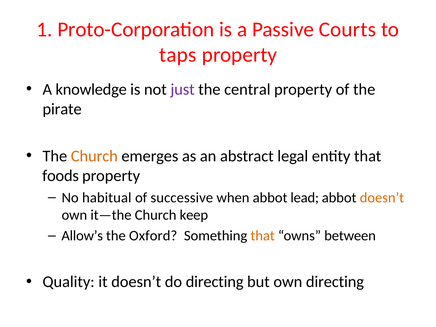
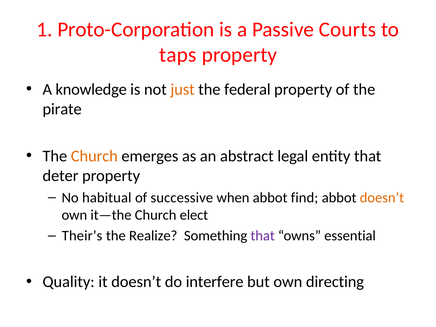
just colour: purple -> orange (183, 89)
central: central -> federal (247, 89)
foods: foods -> deter (60, 176)
lead: lead -> find (305, 198)
keep: keep -> elect (194, 215)
Allow’s: Allow’s -> Their’s (82, 236)
Oxford: Oxford -> Realize (153, 236)
that colour: orange -> purple (263, 236)
between: between -> essential (350, 236)
do directing: directing -> interfere (215, 282)
